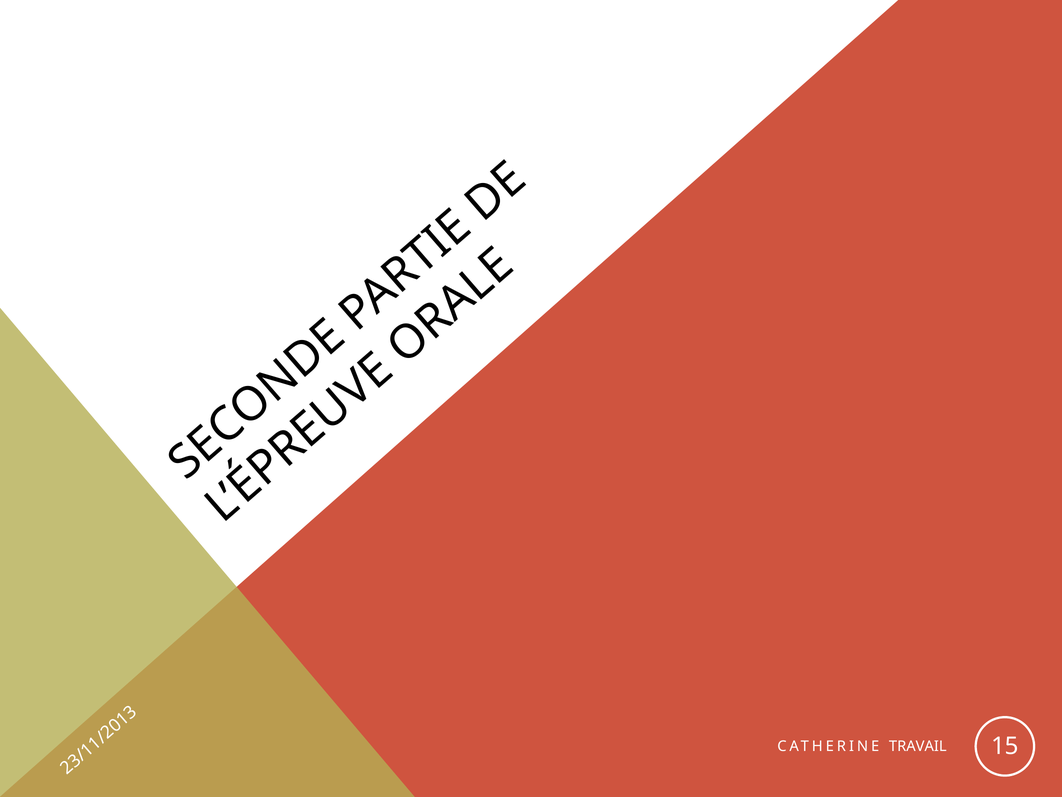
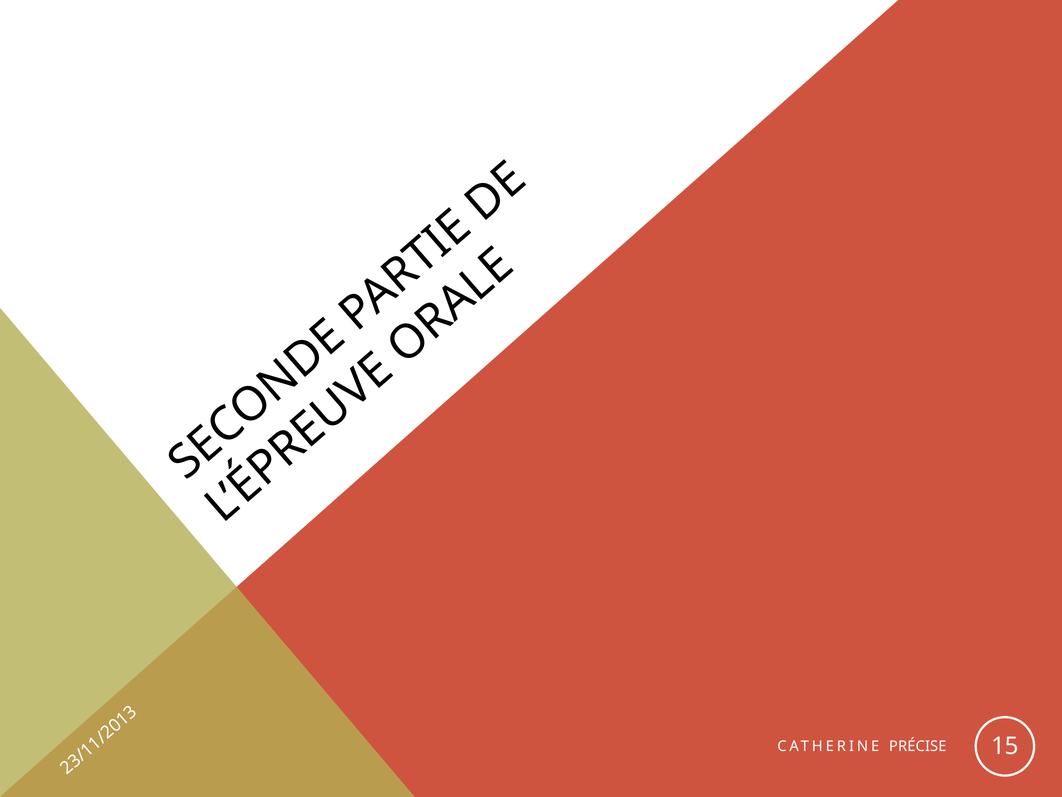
TRAVAIL: TRAVAIL -> PRÉCISE (918, 746)
